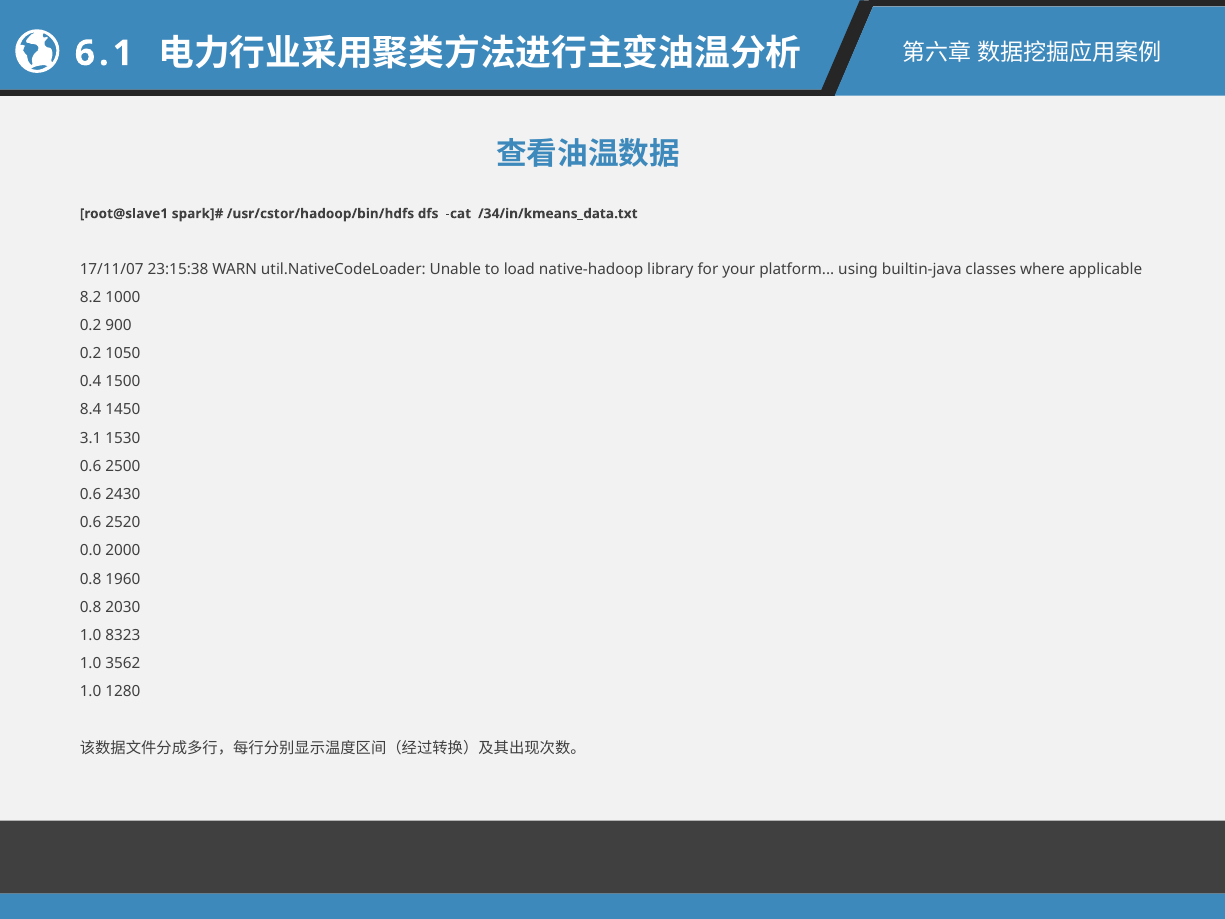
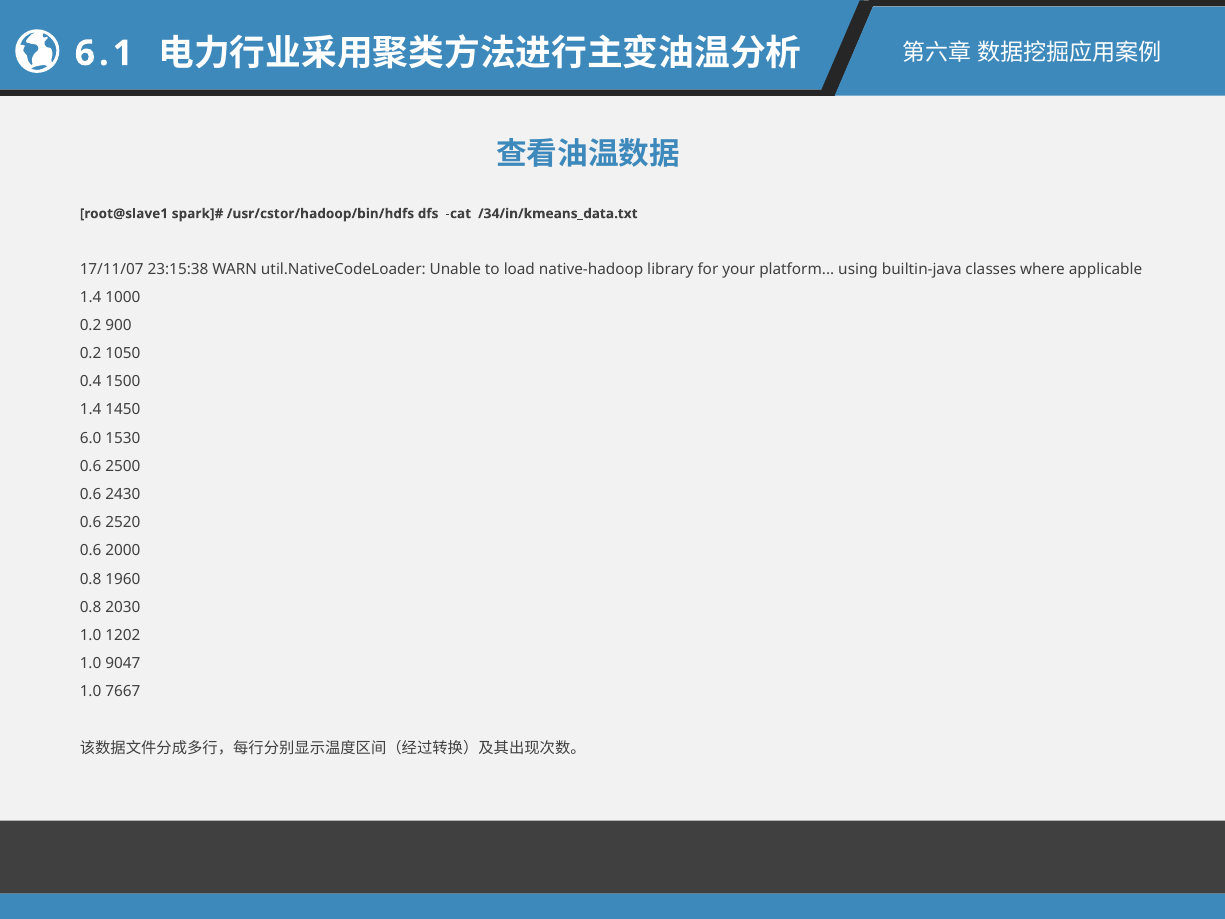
8.2: 8.2 -> 1.4 (91, 297)
8.4: 8.4 -> 1.4 (91, 410)
3.1: 3.1 -> 6.0 (91, 438)
0.0: 0.0 -> 0.6 (91, 551)
8323: 8323 -> 1202 (123, 635)
3562: 3562 -> 9047 (123, 663)
1280: 1280 -> 7667 (123, 691)
